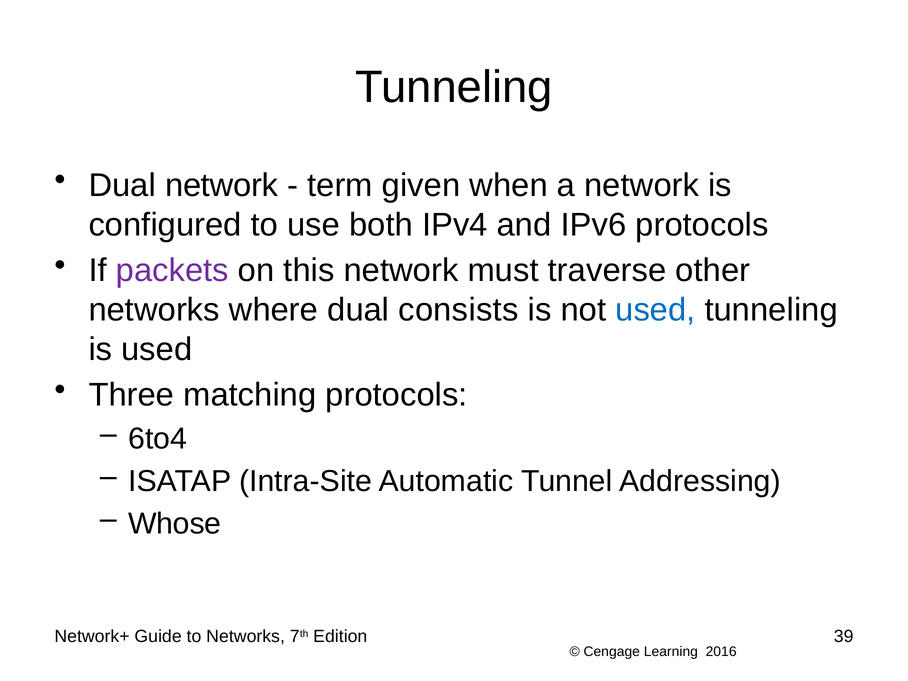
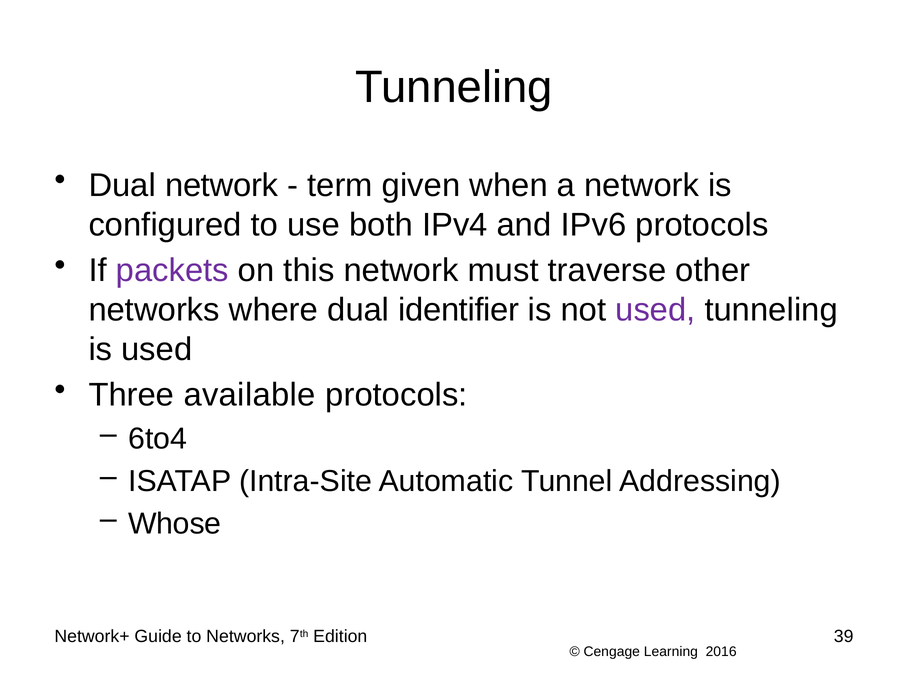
consists: consists -> identifier (459, 310)
used colour: blue -> purple (655, 310)
matching: matching -> available (250, 395)
